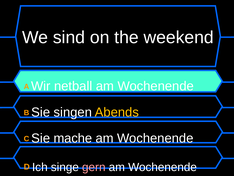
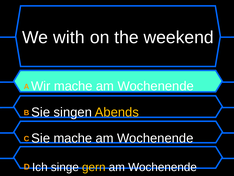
sind: sind -> with (69, 37)
Wir netball: netball -> mache (73, 86)
gern colour: pink -> yellow (94, 167)
